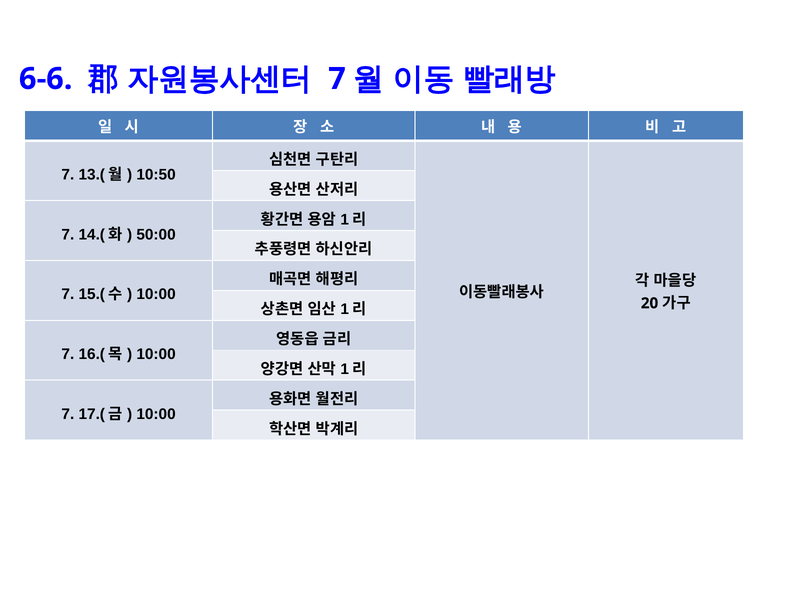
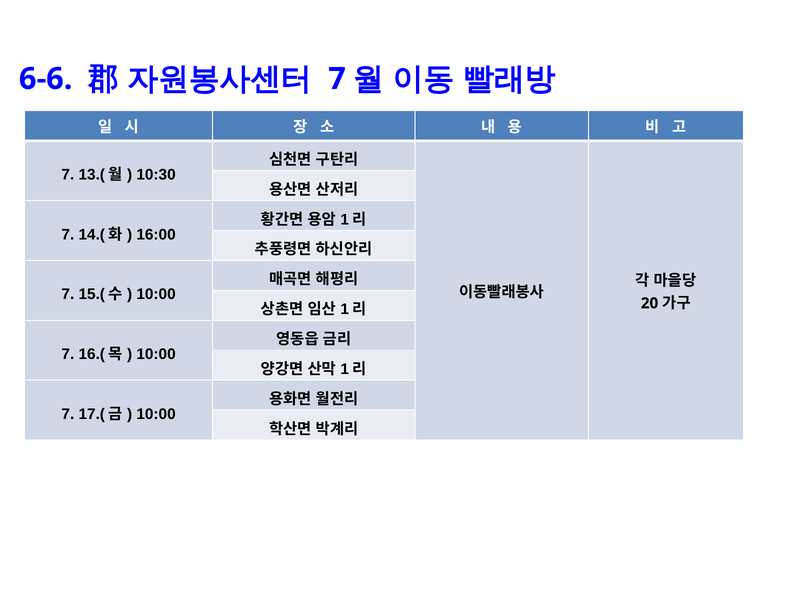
10:50: 10:50 -> 10:30 (156, 175)
50:00: 50:00 -> 16:00 (156, 235)
